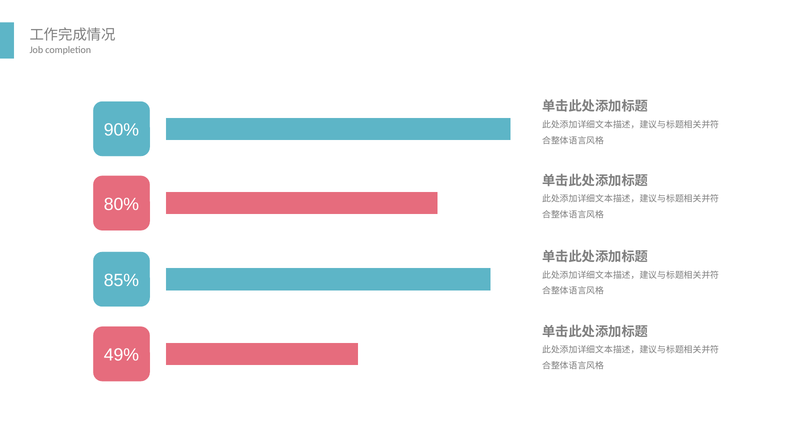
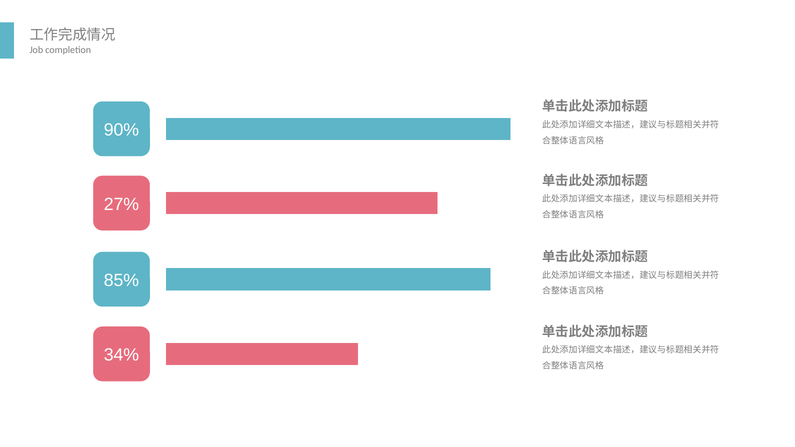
80%: 80% -> 27% (121, 204)
49%: 49% -> 34% (121, 355)
